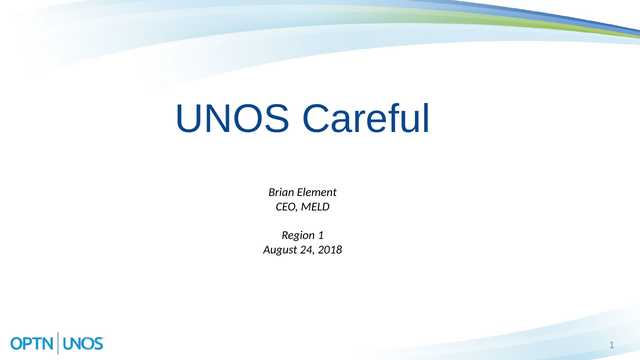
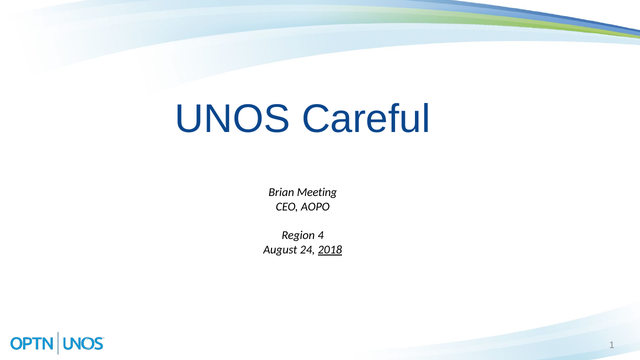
Element: Element -> Meeting (317, 192)
MELD: MELD -> AOPO (315, 207)
Region 1: 1 -> 4 (321, 235)
2018 underline: none -> present (330, 250)
